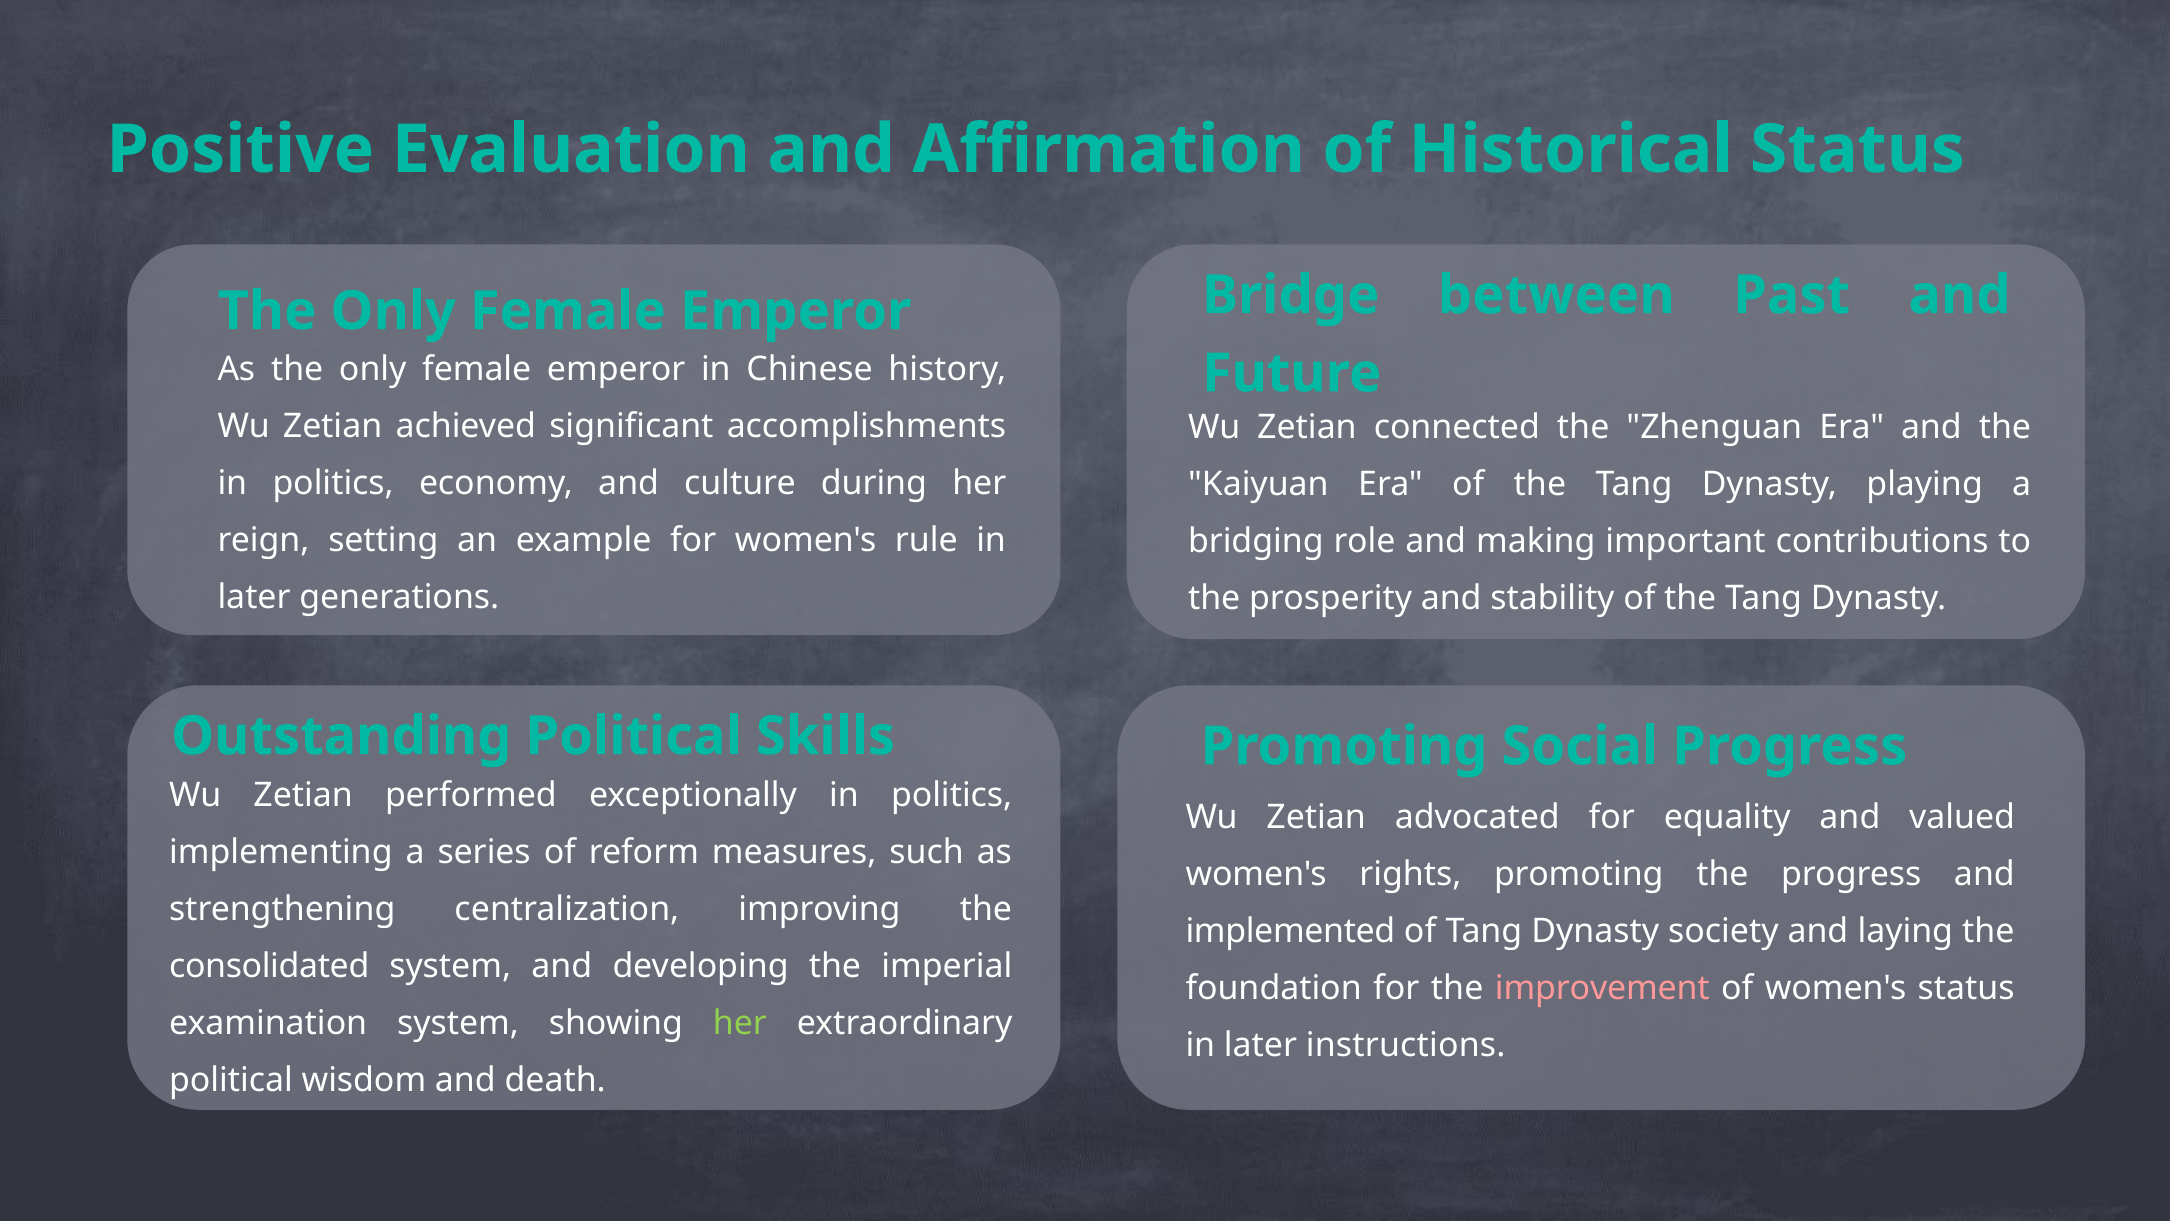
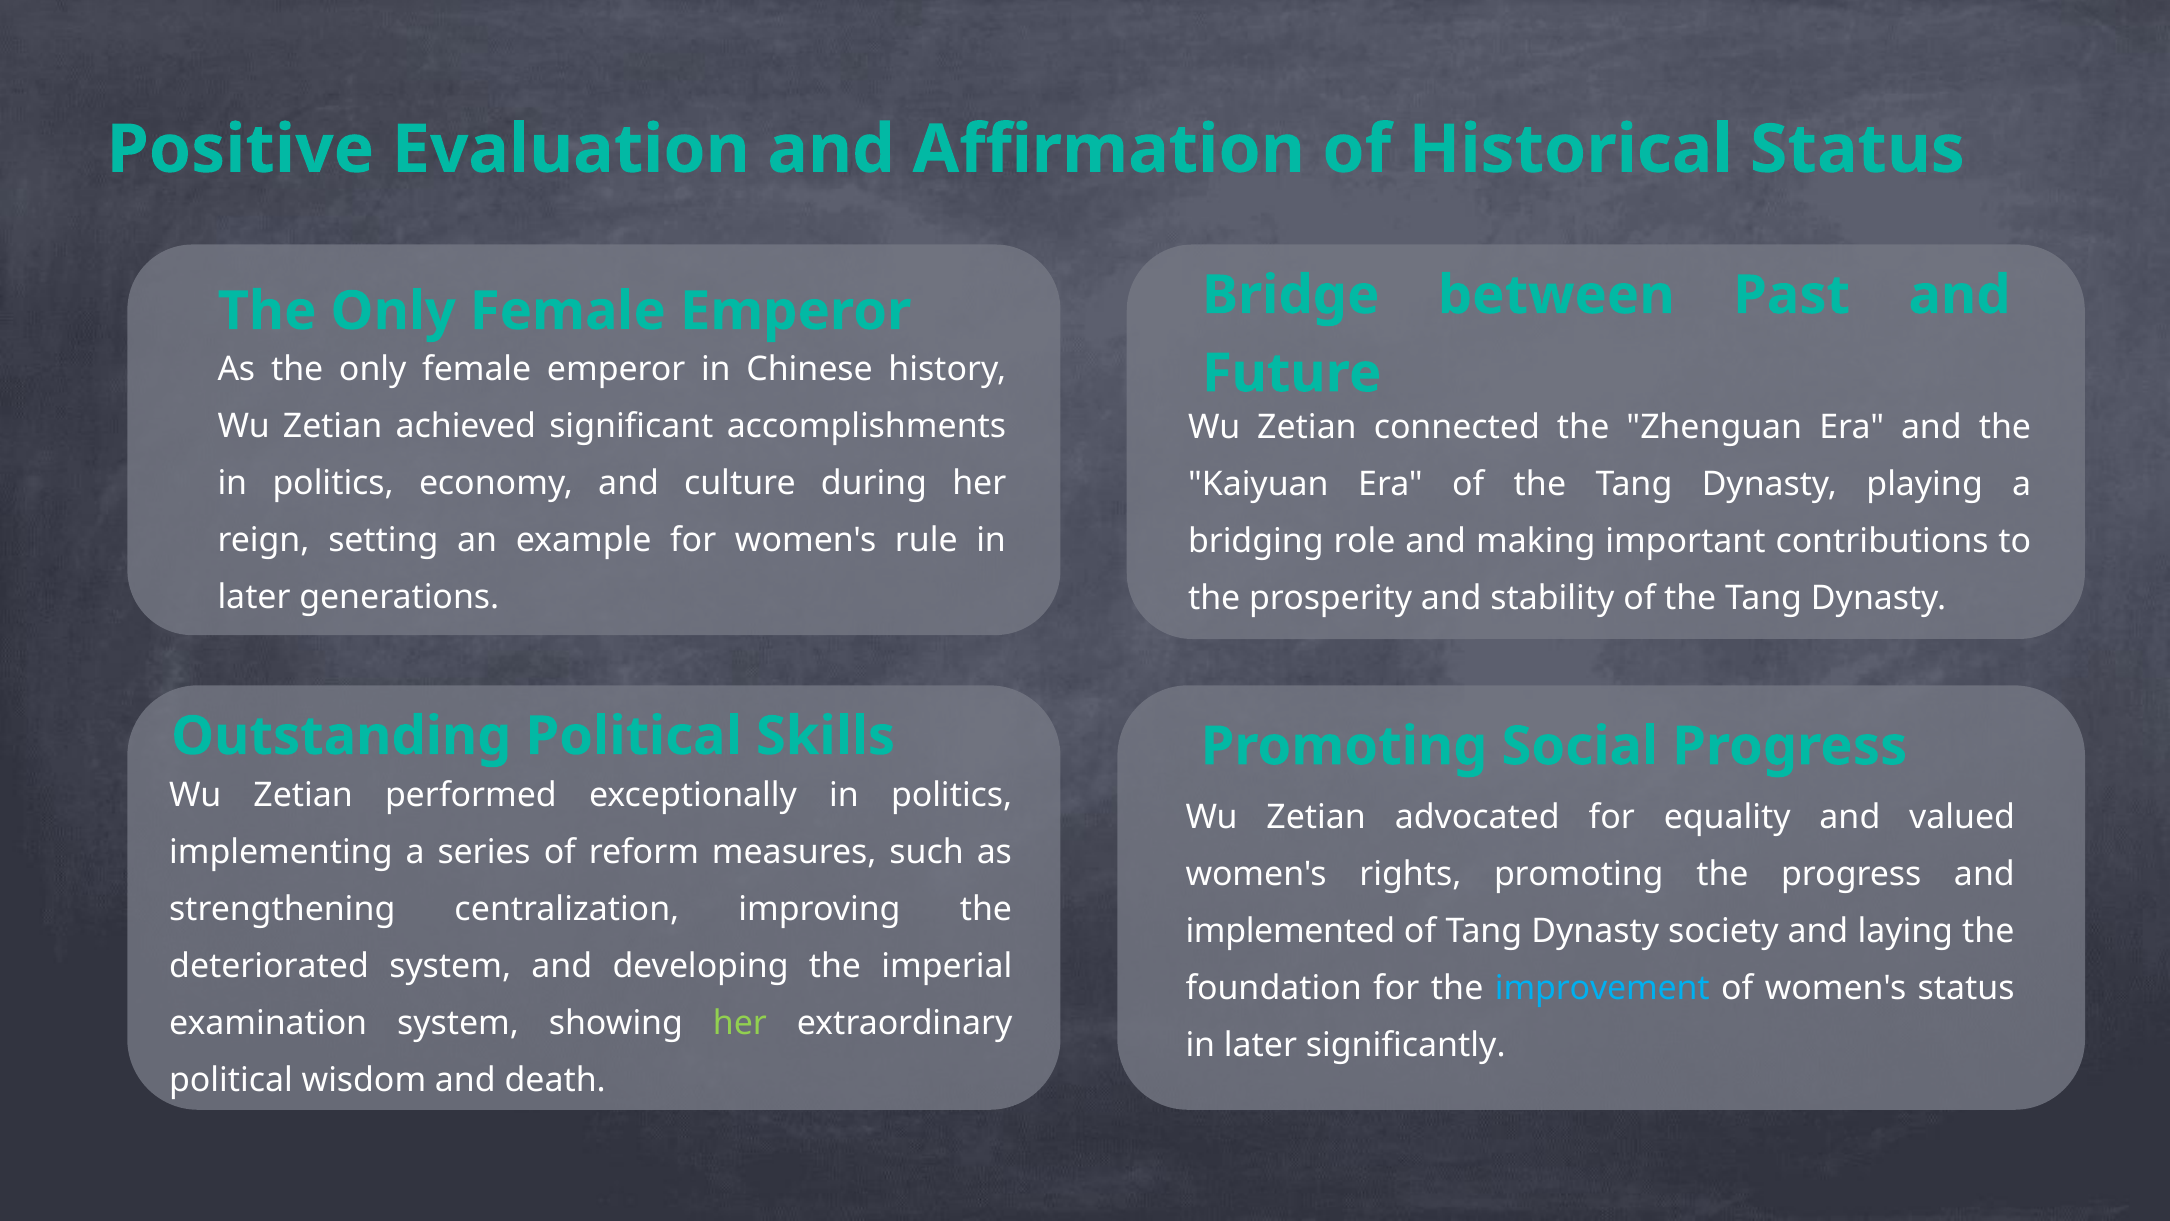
consolidated: consolidated -> deteriorated (269, 966)
improvement colour: pink -> light blue (1602, 988)
instructions: instructions -> significantly (1406, 1045)
